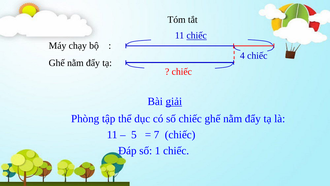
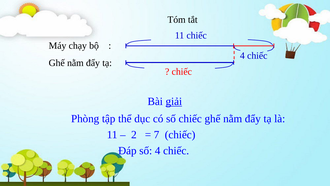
chiếc underline: present -> none (197, 35)
5: 5 -> 2 (134, 135)
số 1: 1 -> 4 (158, 151)
